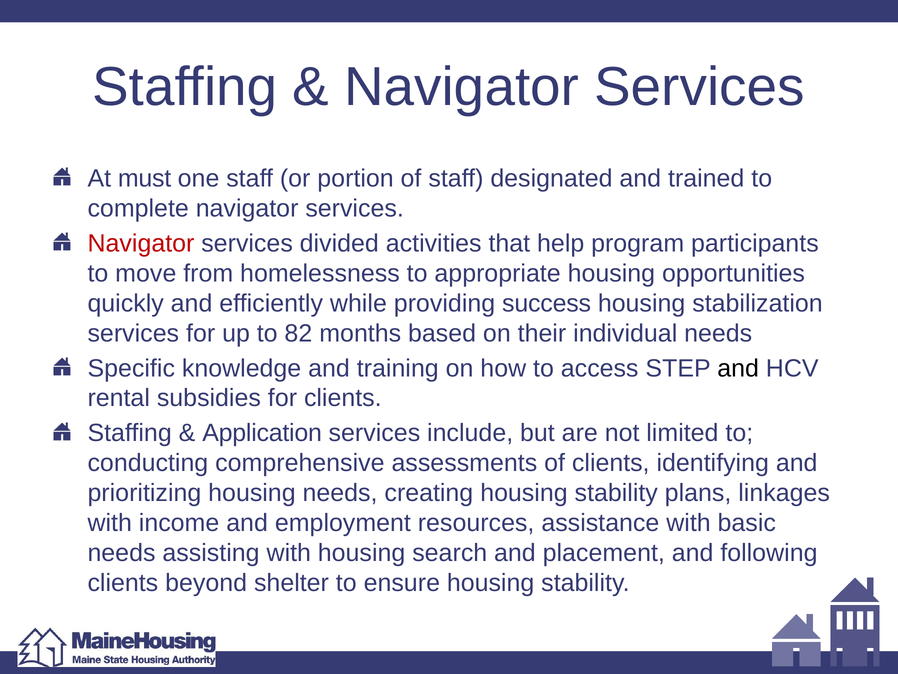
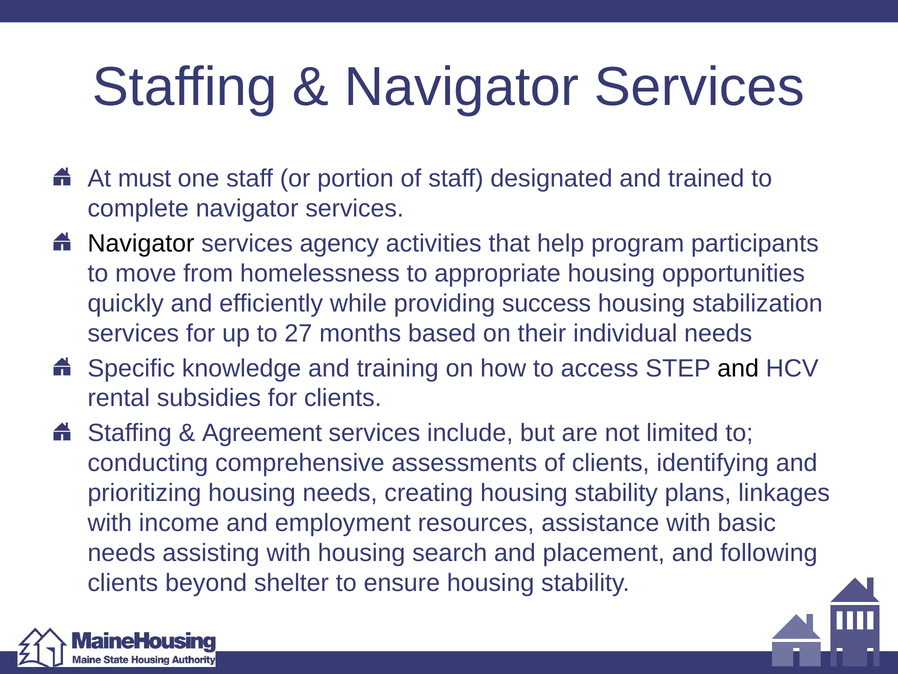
Navigator colour: red -> black (141, 243)
divided: divided -> agency (339, 243)
82: 82 -> 27 (298, 333)
Application: Application -> Agreement (262, 433)
